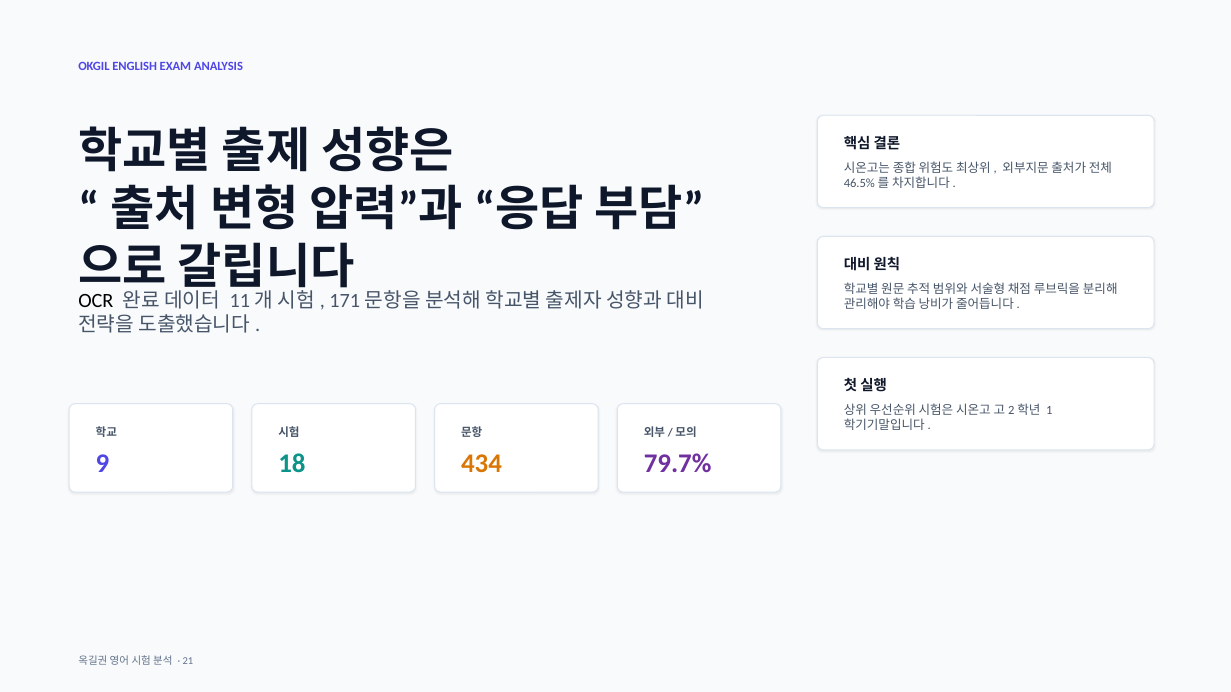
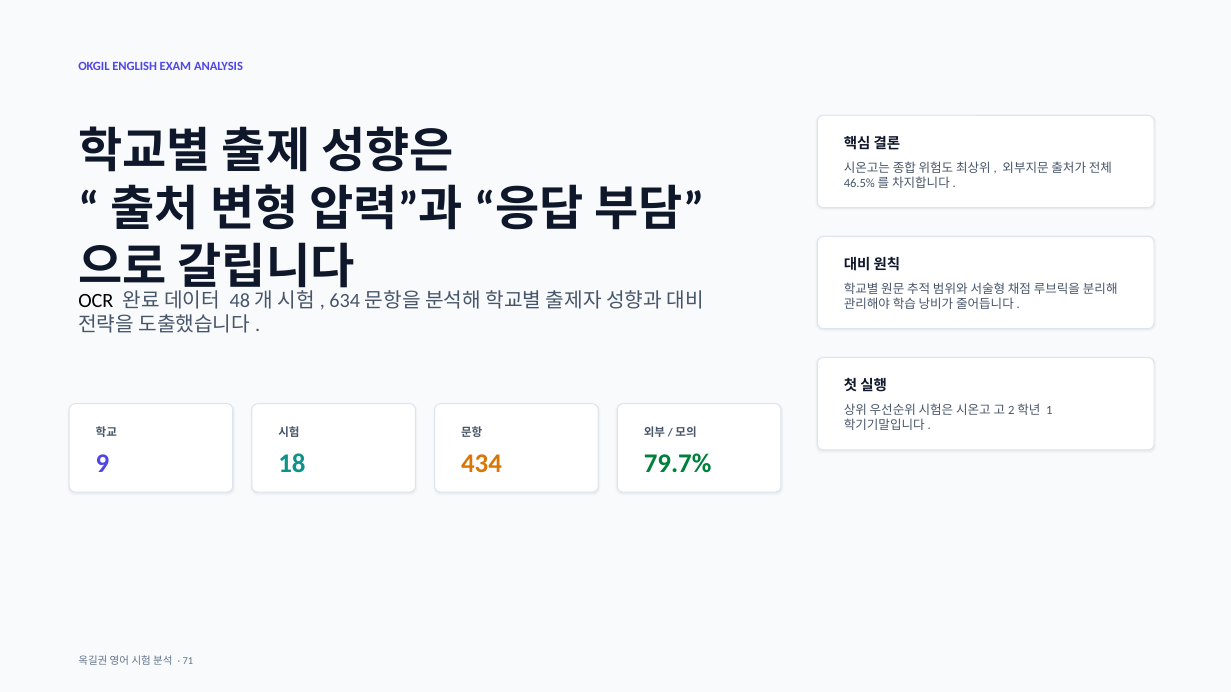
11: 11 -> 48 (240, 301)
171: 171 -> 634 (345, 301)
79.7% colour: purple -> green (678, 464)
21: 21 -> 71 (188, 662)
